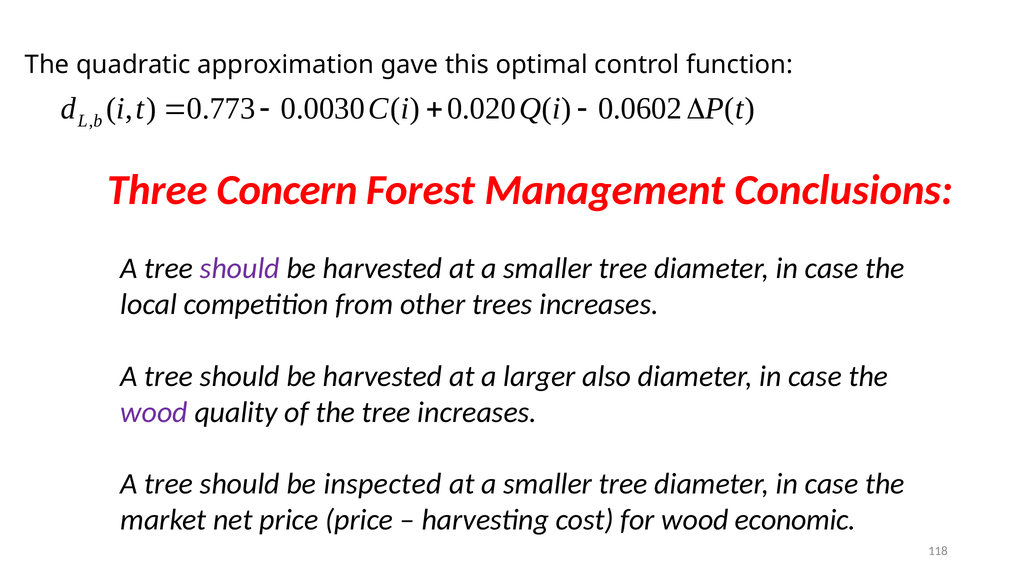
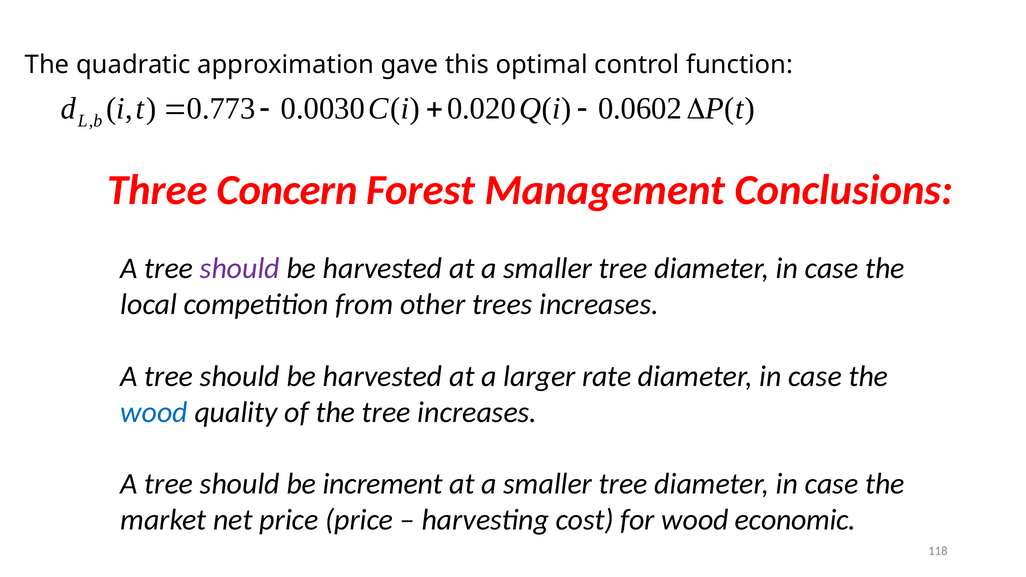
also: also -> rate (607, 376)
wood colour: purple -> blue (154, 412)
inspected: inspected -> increment (383, 484)
